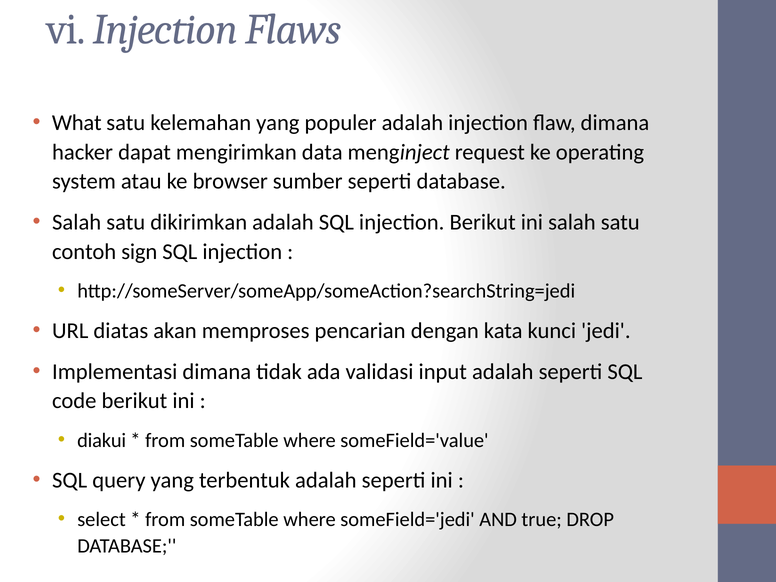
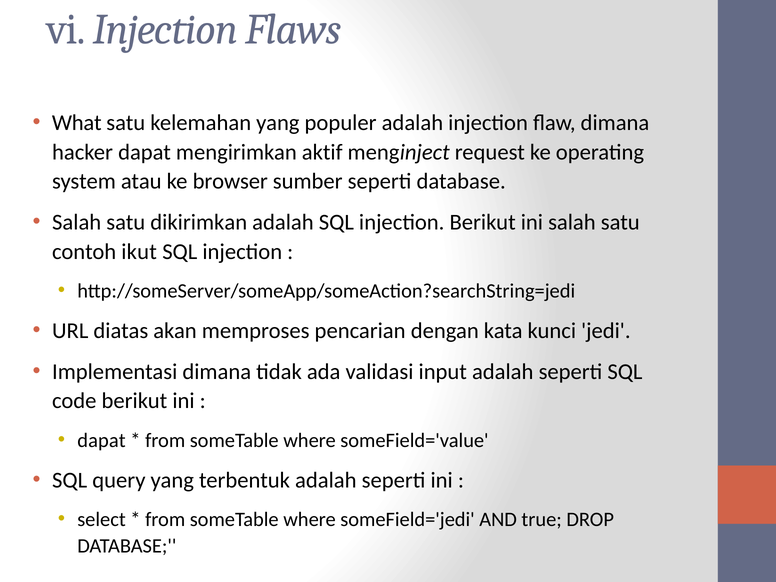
data: data -> aktif (322, 152)
sign: sign -> ikut (139, 252)
diakui: diakui -> dapat (101, 440)
